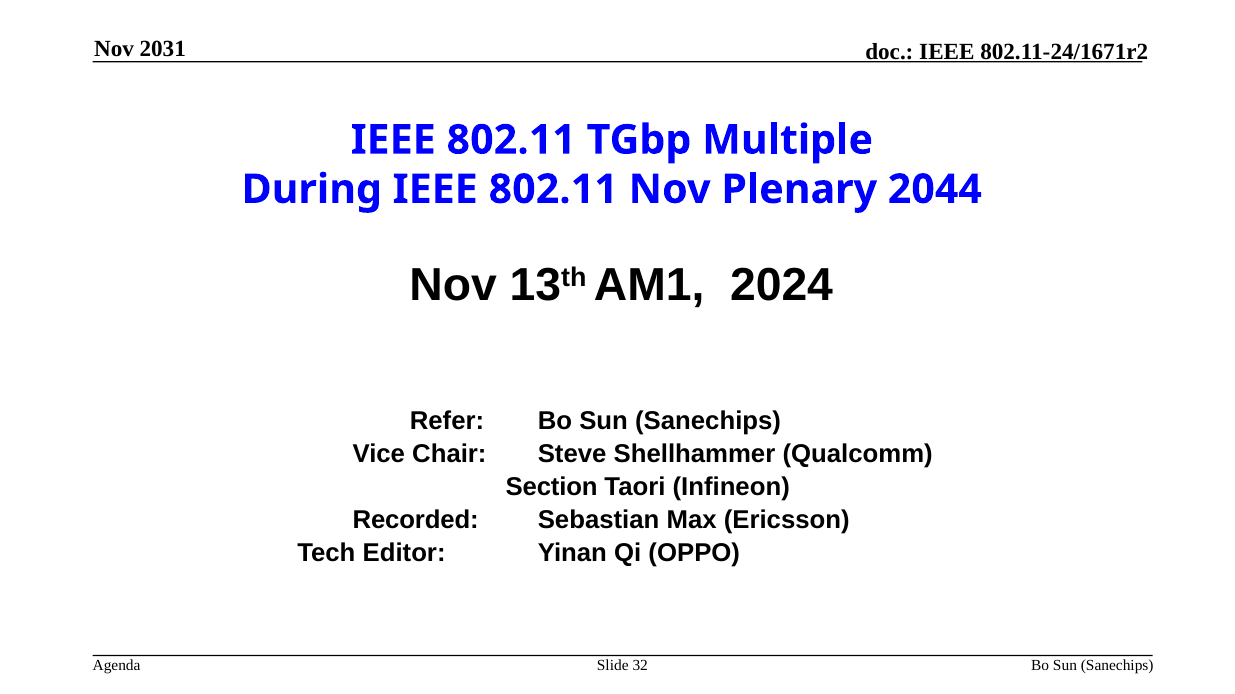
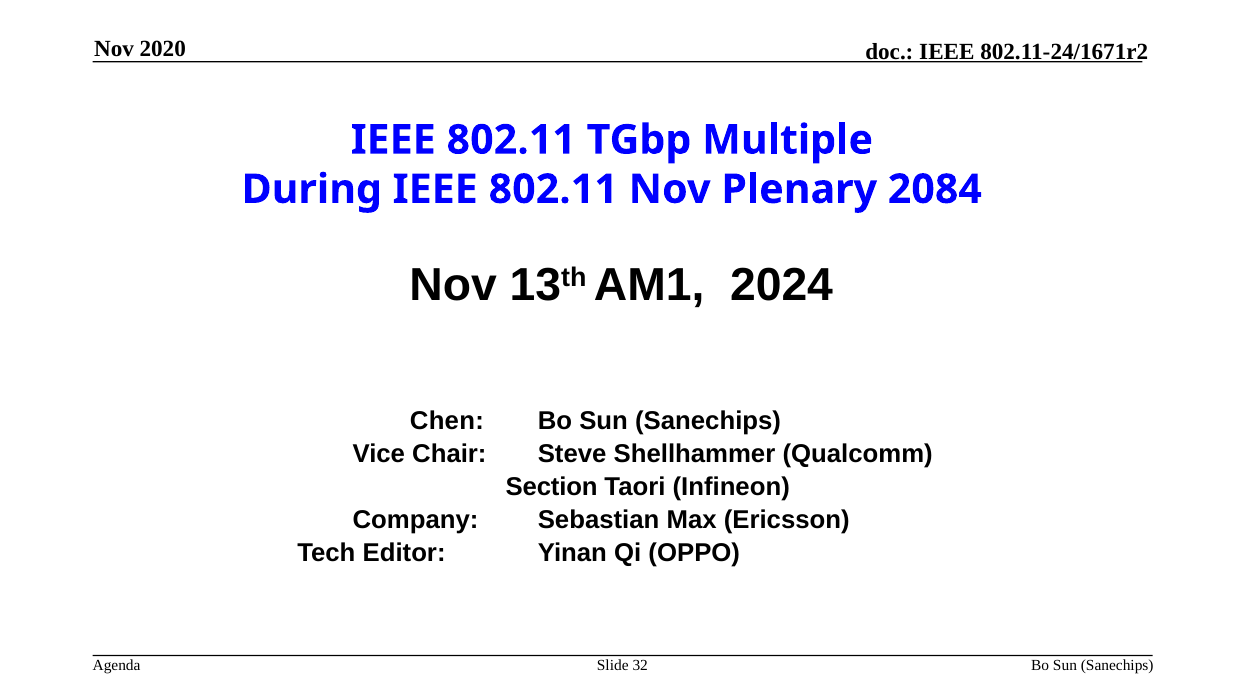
2031: 2031 -> 2020 (163, 49)
2044: 2044 -> 2084 (935, 190)
Refer: Refer -> Chen (447, 422)
Recorded: Recorded -> Company (416, 521)
